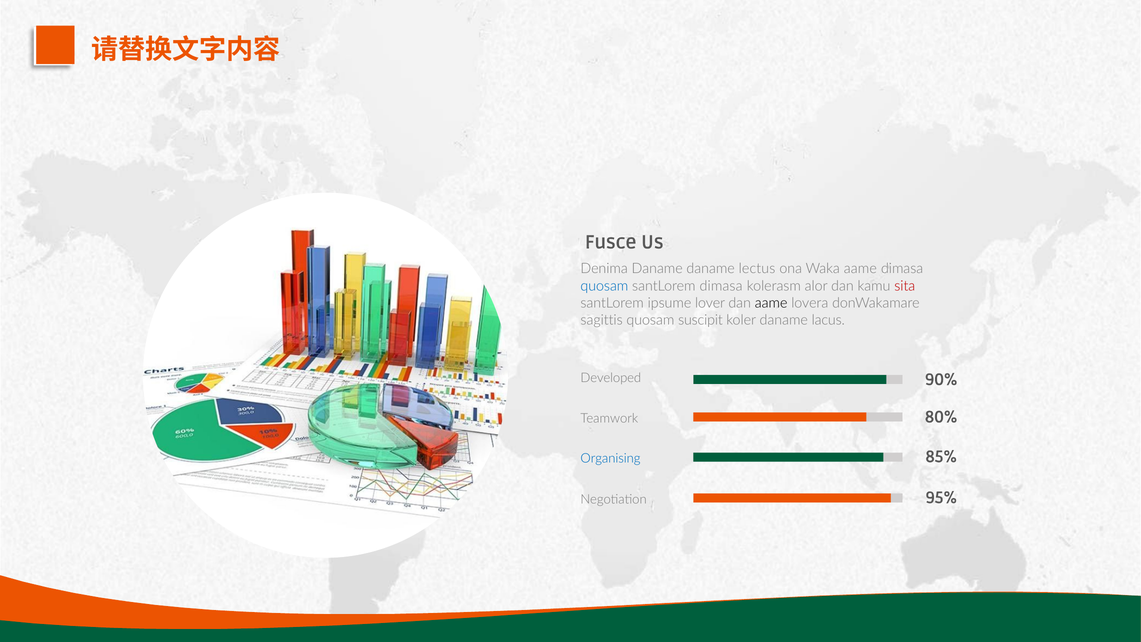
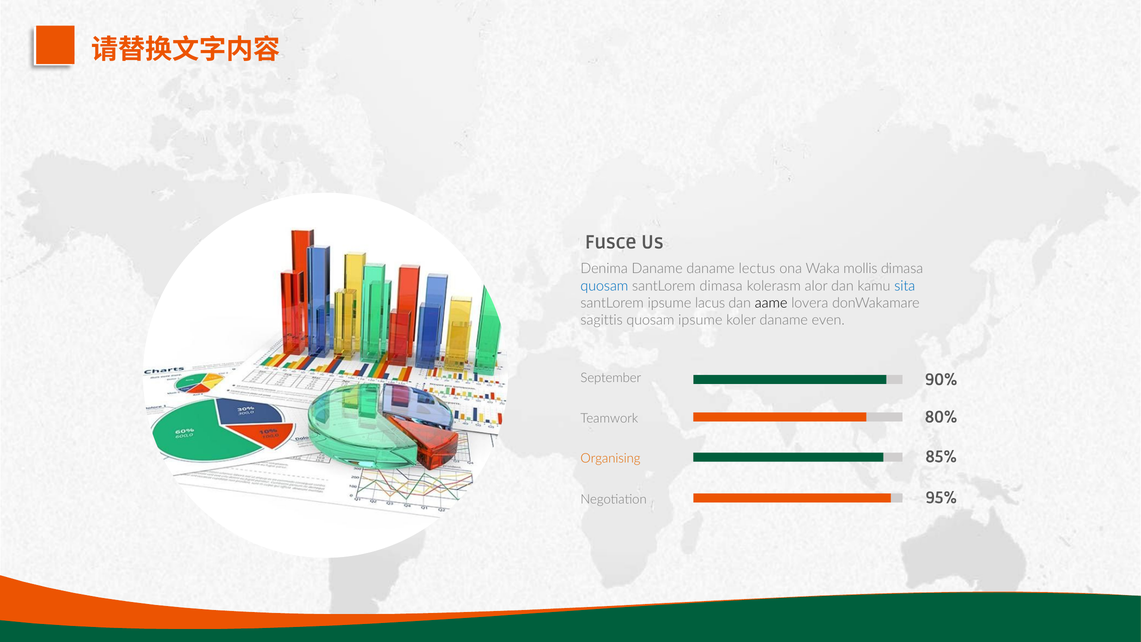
Waka aame: aame -> mollis (860, 269)
sita colour: red -> blue (905, 286)
lover: lover -> lacus (710, 303)
quosam suscipit: suscipit -> ipsume (700, 320)
lacus: lacus -> even (828, 320)
Developed: Developed -> September (611, 378)
Organising colour: blue -> orange (610, 458)
